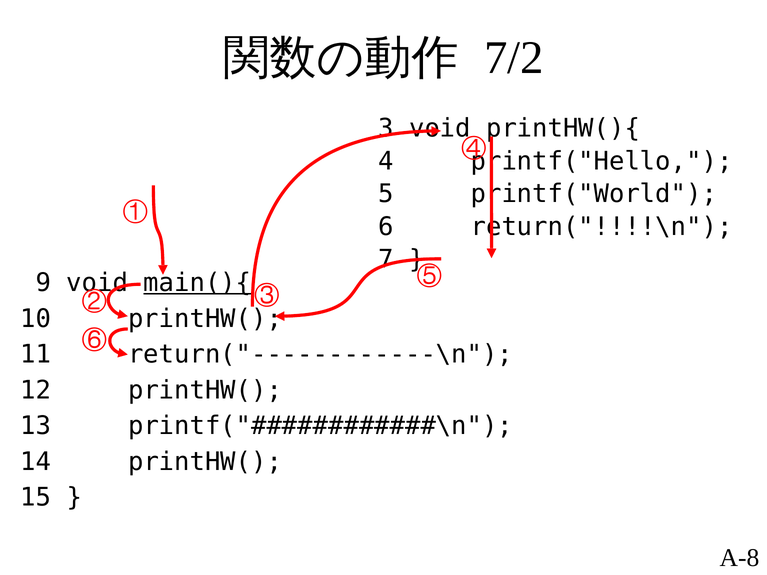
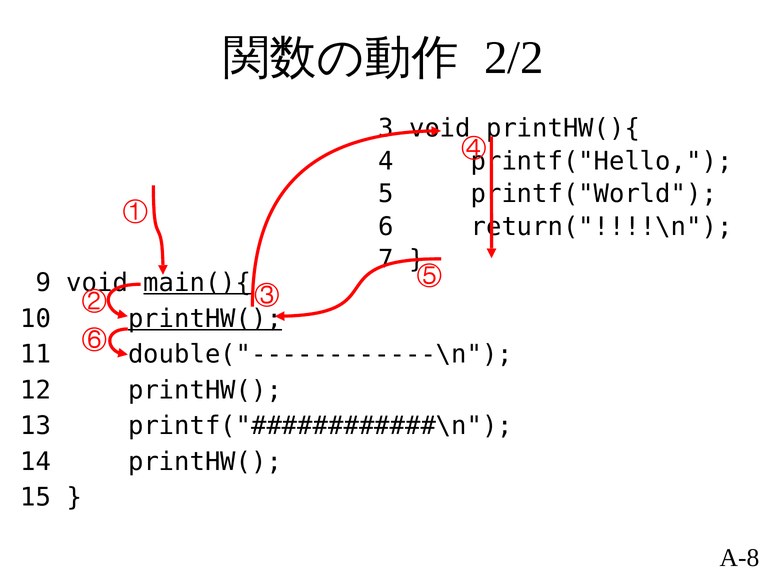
7/2: 7/2 -> 2/2 (514, 58)
printHW( underline: none -> present (205, 319)
return("------------\n: return("------------\n -> double("------------\n (320, 355)
